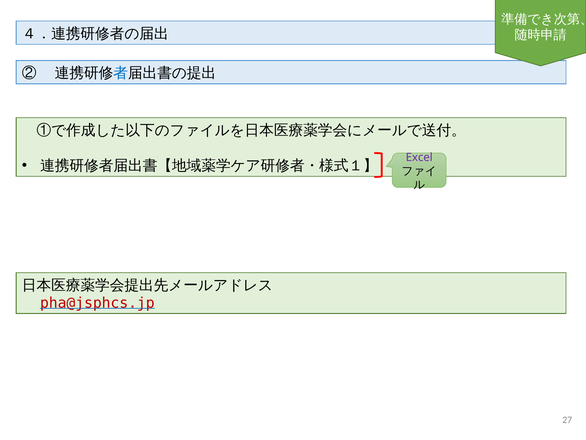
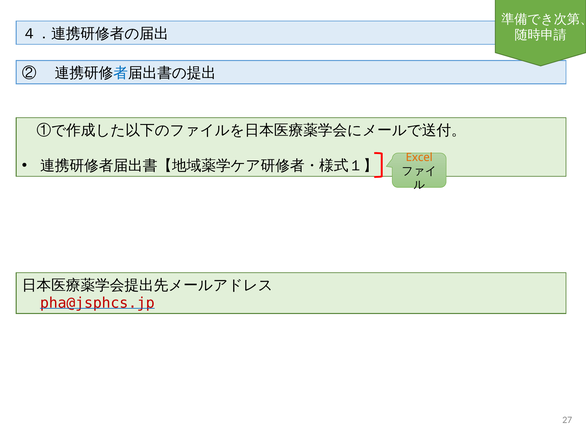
Excel colour: purple -> orange (419, 157)
